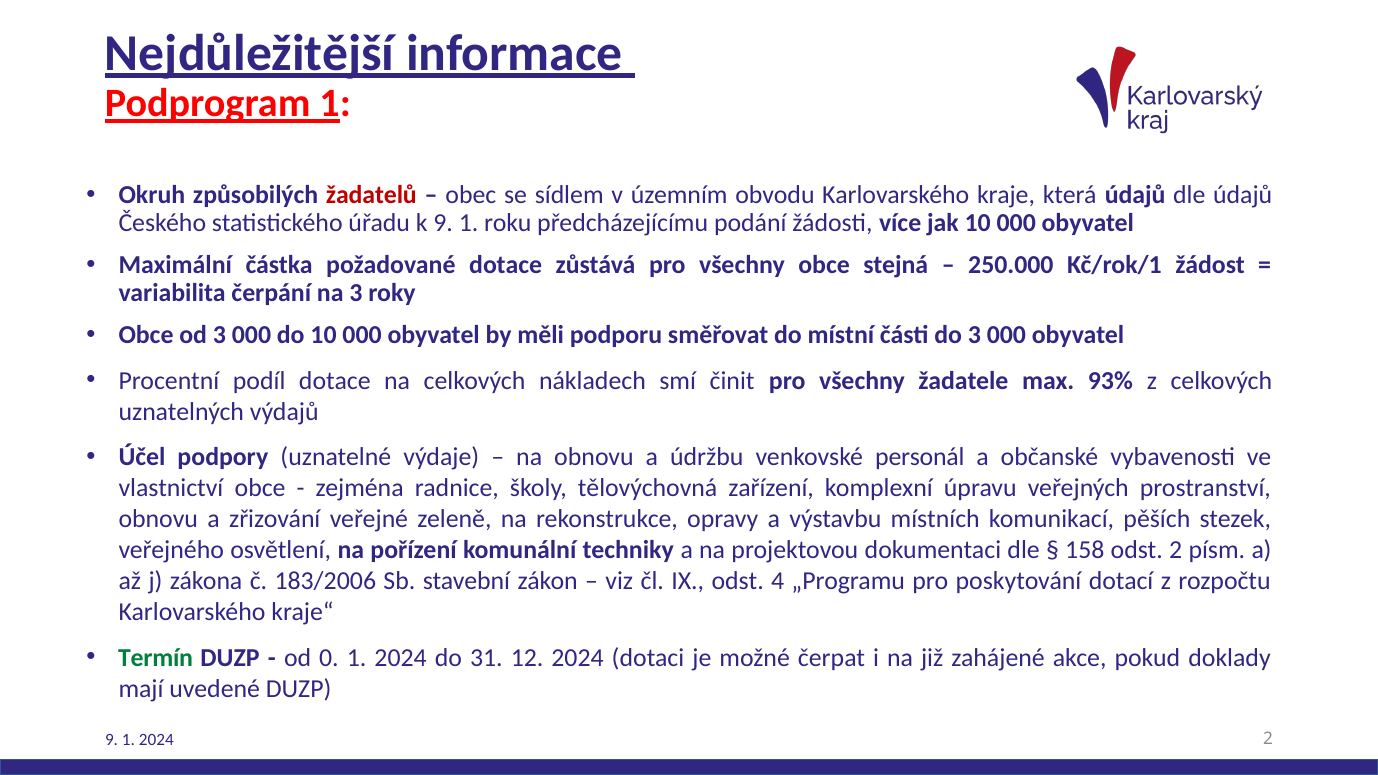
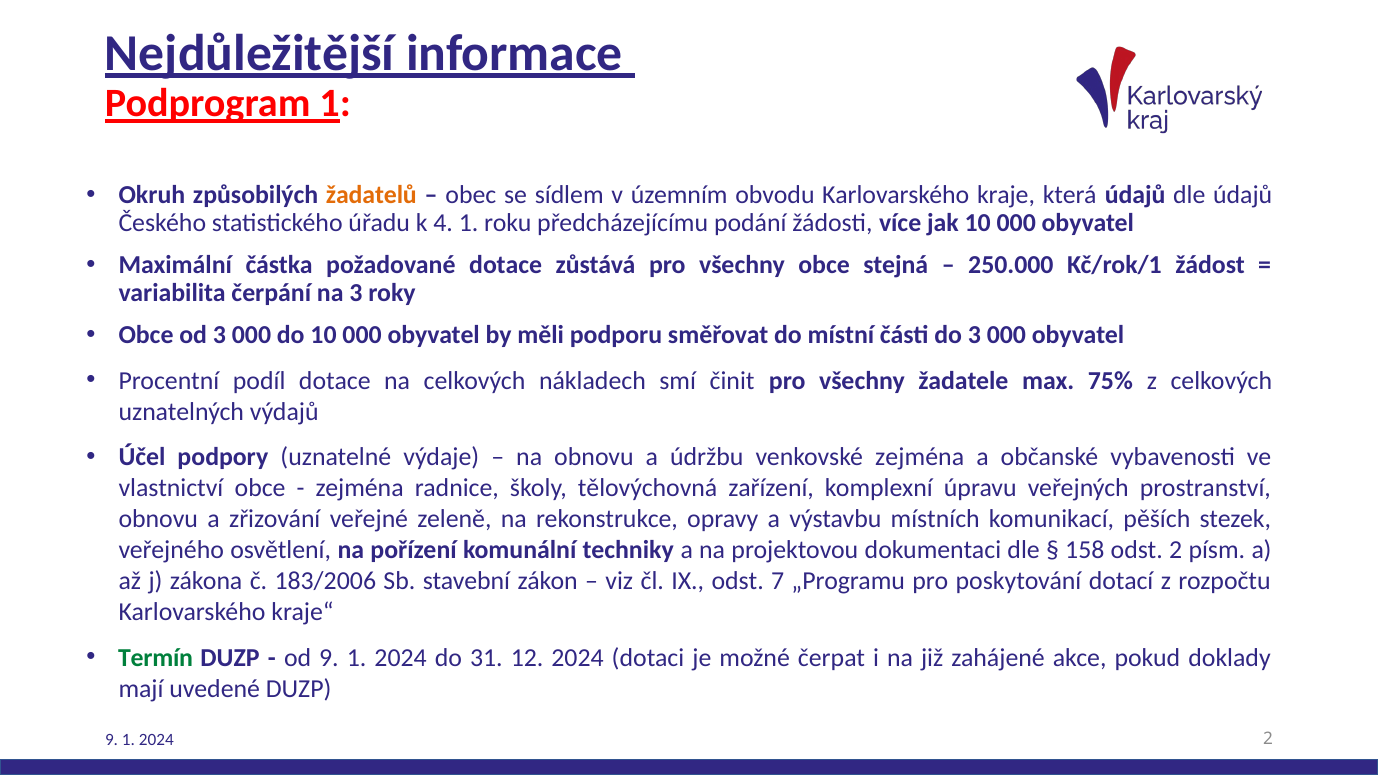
žadatelů colour: red -> orange (371, 195)
k 9: 9 -> 4 (443, 223)
93%: 93% -> 75% (1110, 381)
venkovské personál: personál -> zejména (920, 457)
4: 4 -> 7 (778, 581)
od 0: 0 -> 9 (329, 658)
